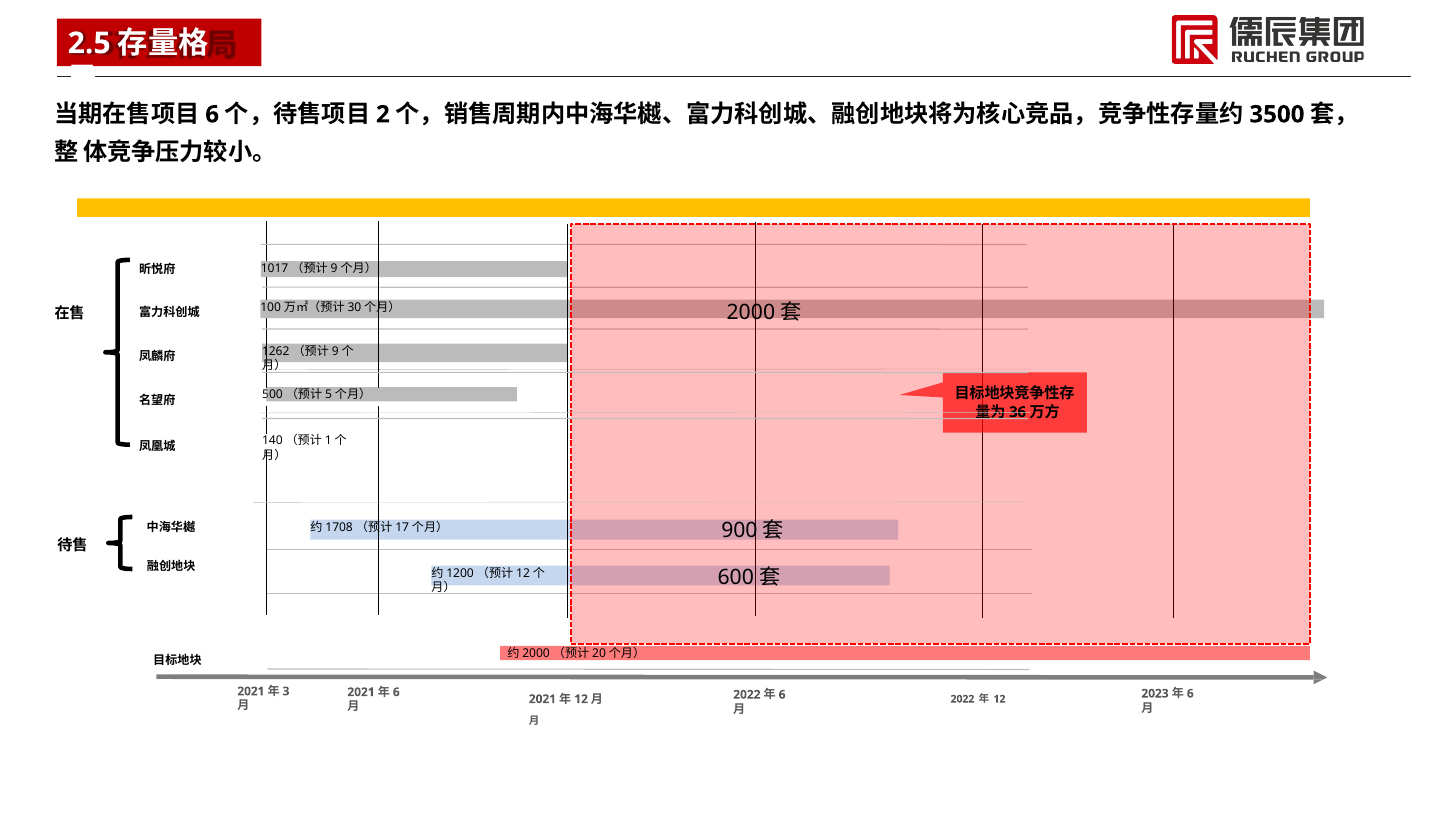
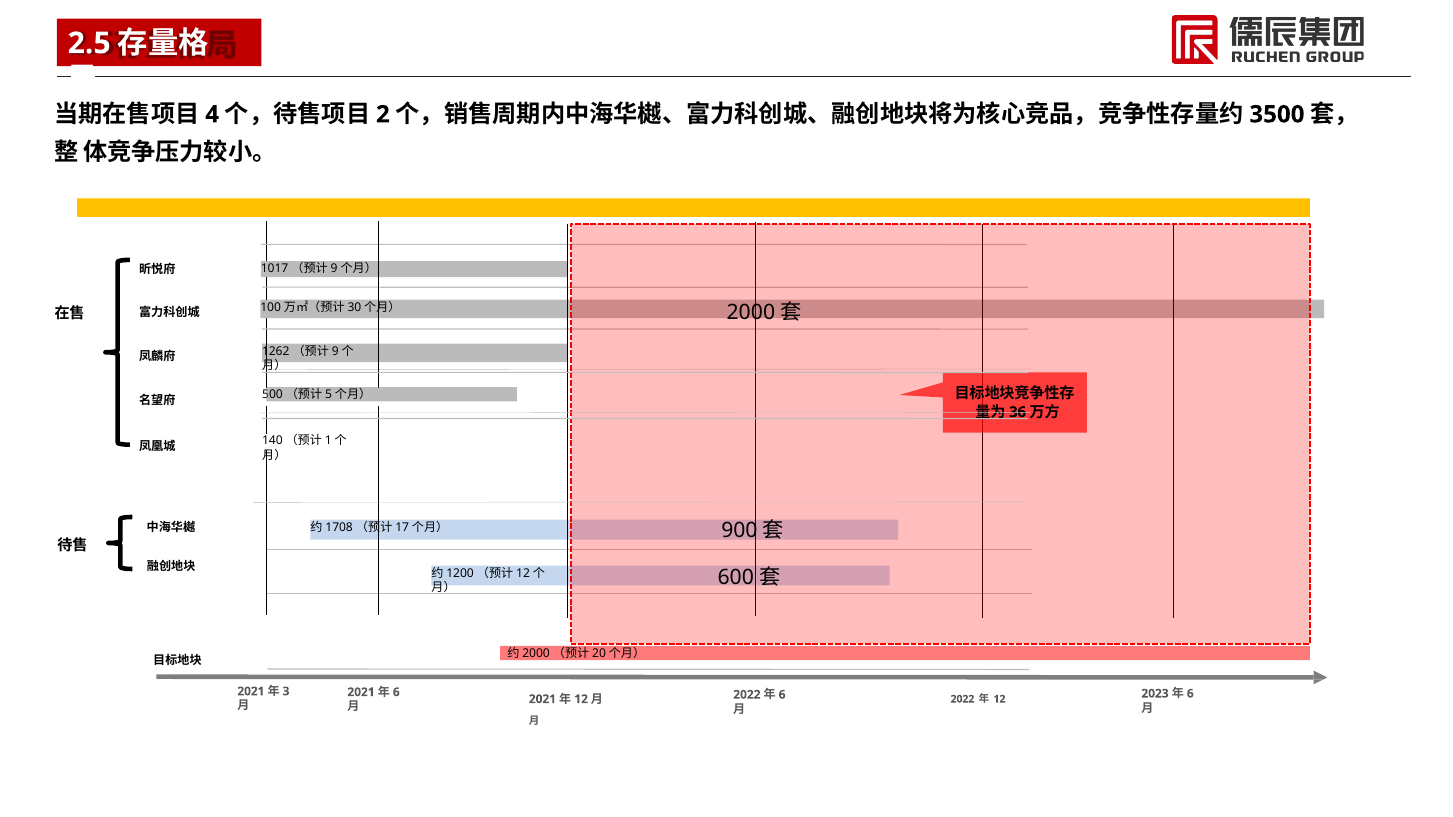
6: 6 -> 4 (212, 115)
